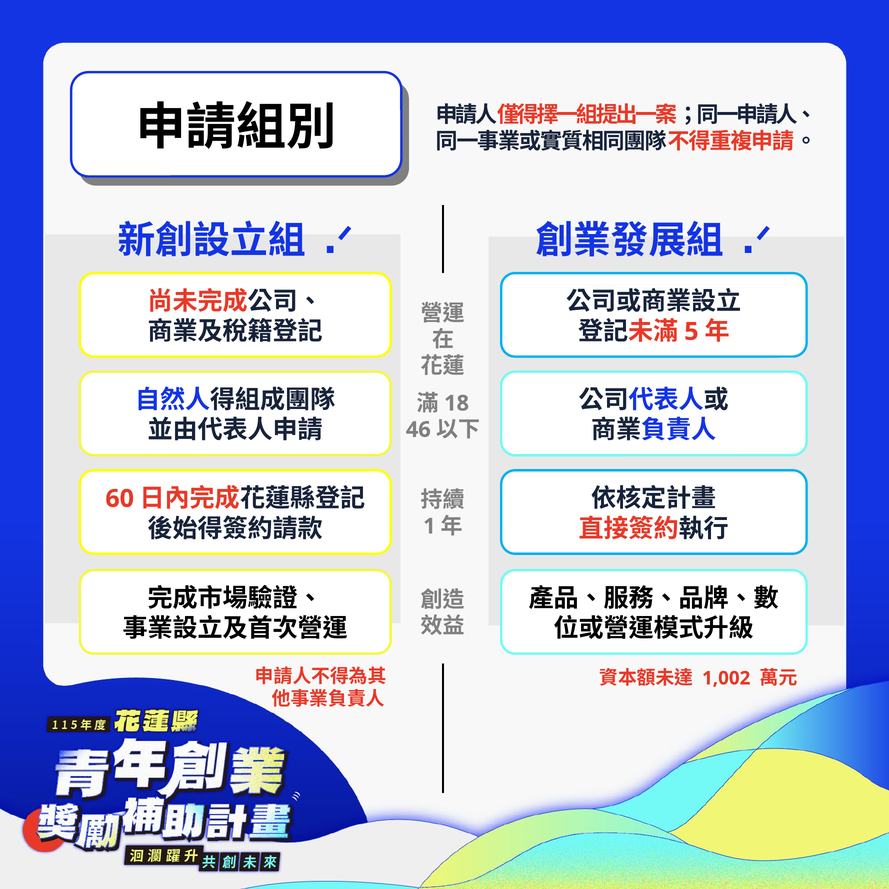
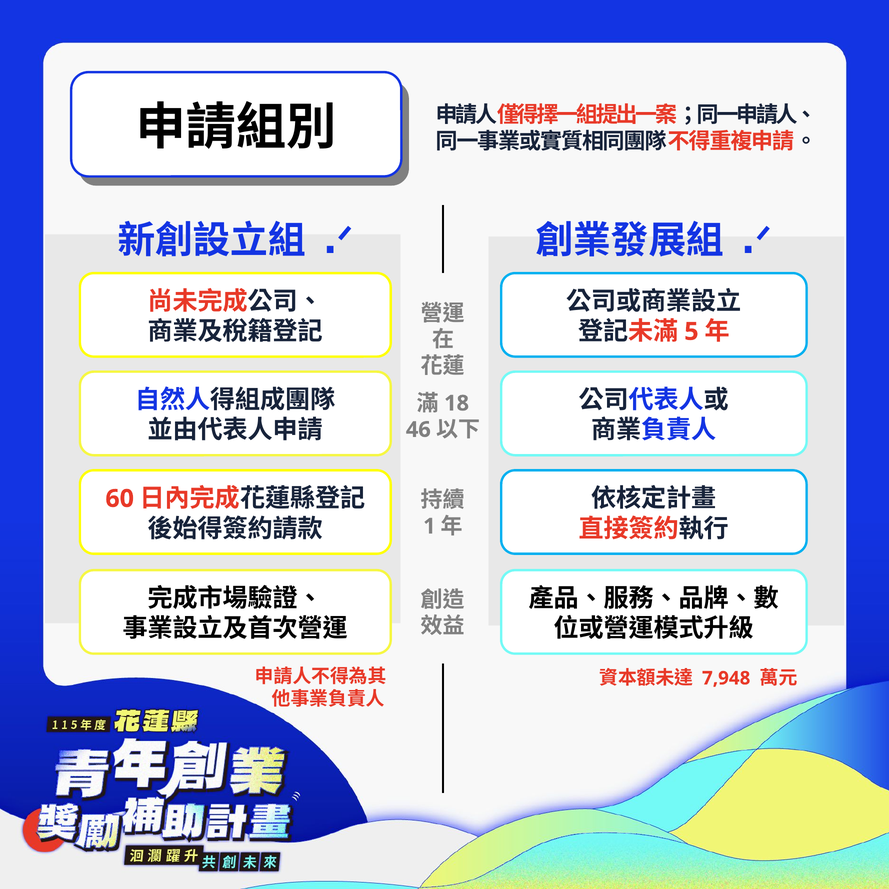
1,002: 1,002 -> 7,948 (726, 678)
